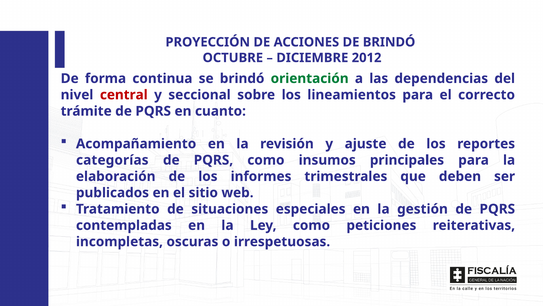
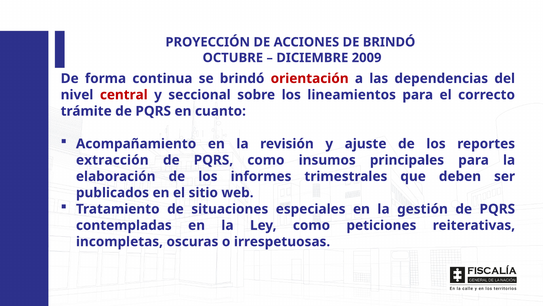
2012: 2012 -> 2009 (367, 58)
orientación colour: green -> red (310, 78)
categorías: categorías -> extracción (112, 160)
